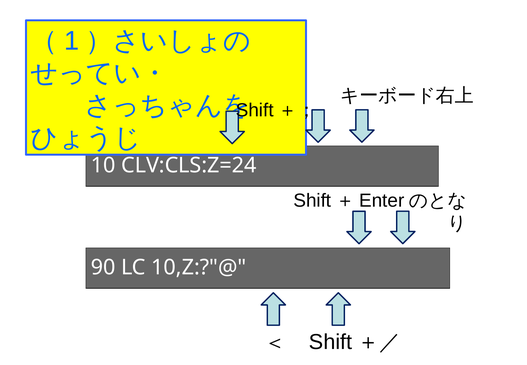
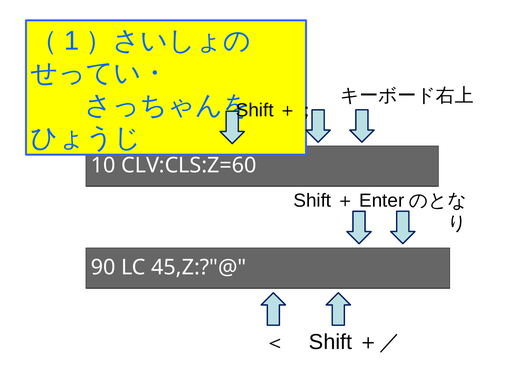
CLV:CLS:Z=24: CLV:CLS:Z=24 -> CLV:CLS:Z=60 (189, 165)
10,Z:?"@: 10,Z:?"@ -> 45,Z:?"@ (199, 267)
